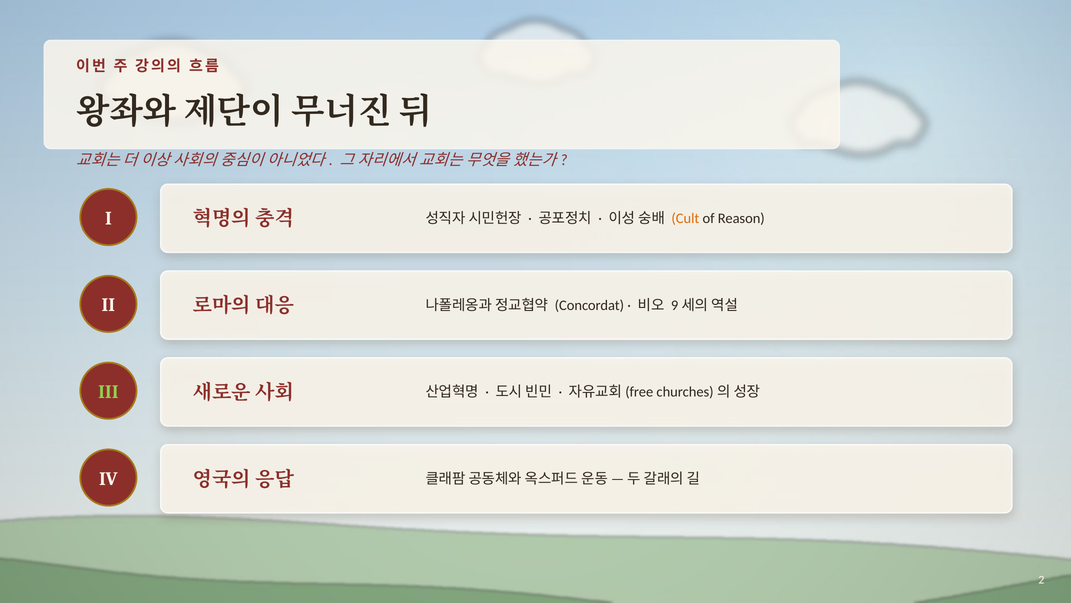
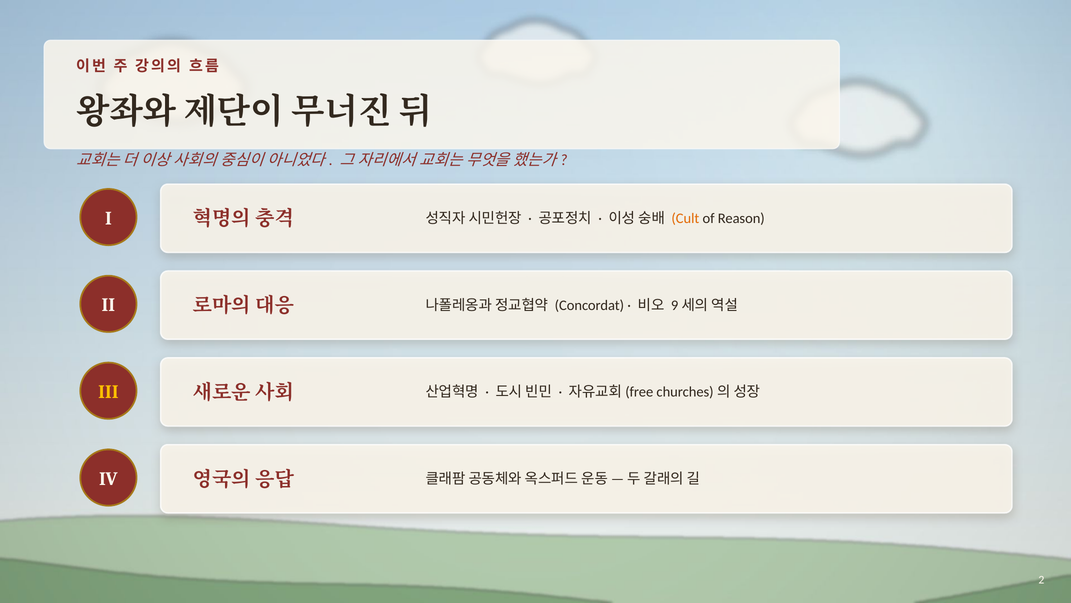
III colour: light green -> yellow (108, 392)
